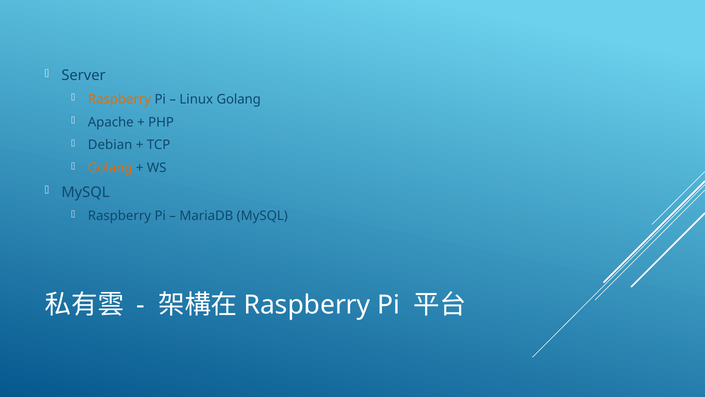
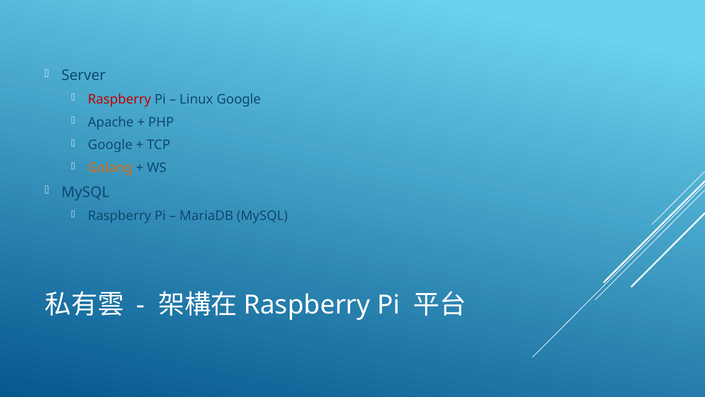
Raspberry colour: orange -> red (119, 99)
Linux Golang: Golang -> Google (239, 99)
Debian: Debian -> Google (110, 145)
